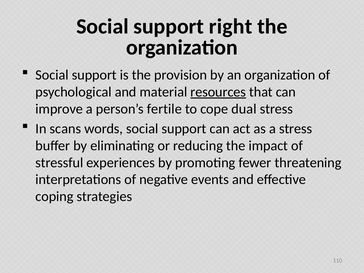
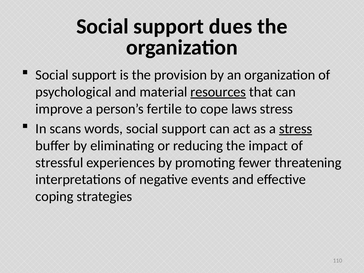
right: right -> dues (231, 27)
dual: dual -> laws (244, 109)
stress underline: none -> present (296, 129)
